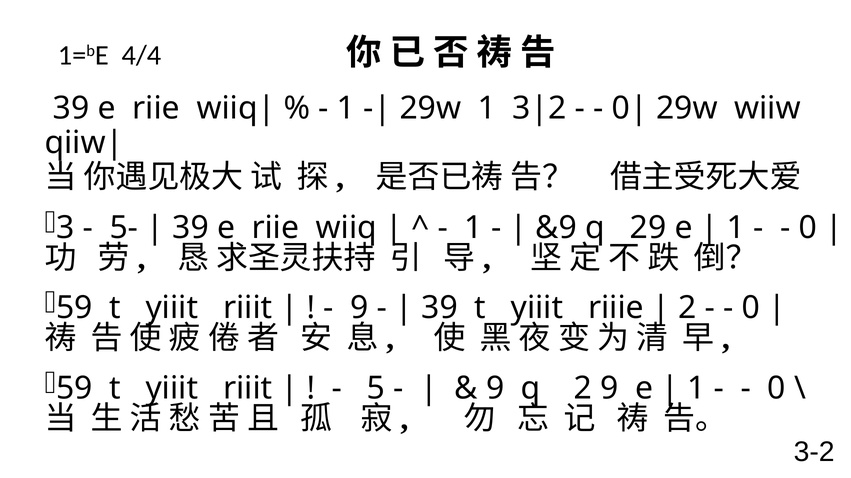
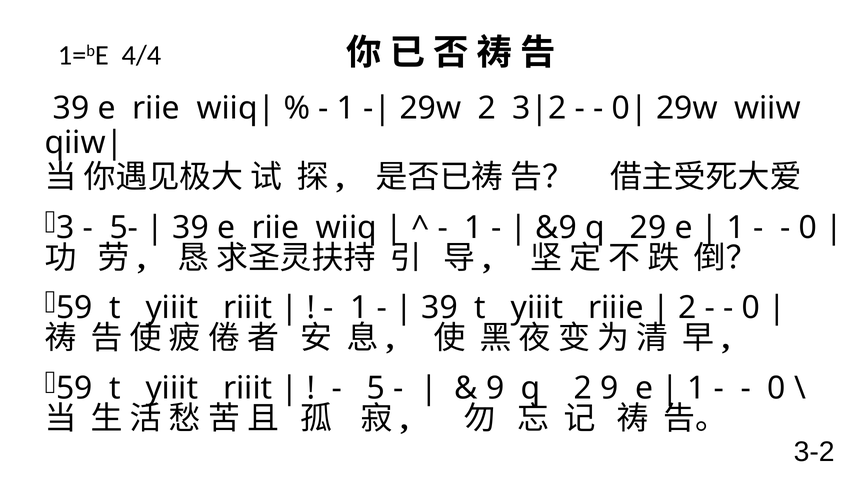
29w 1: 1 -> 2 (487, 108)
9: 9 -> 1 (359, 308)
